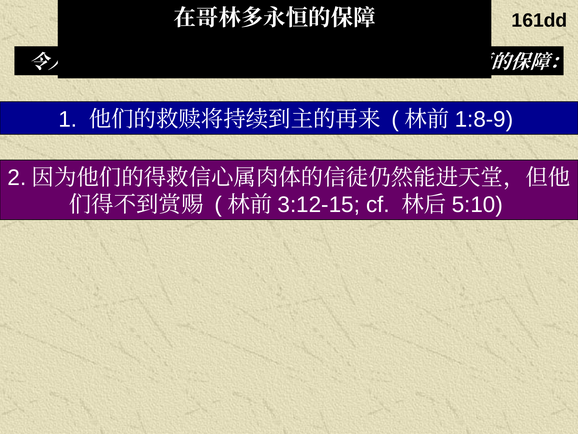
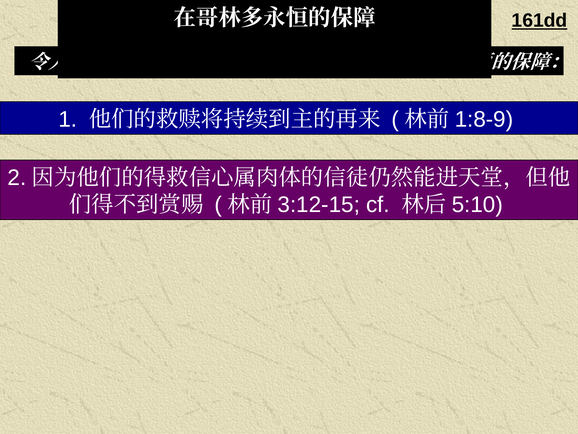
161dd underline: none -> present (539, 21)
